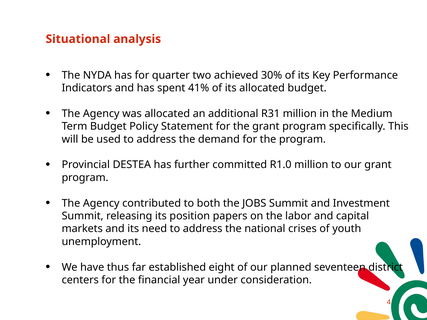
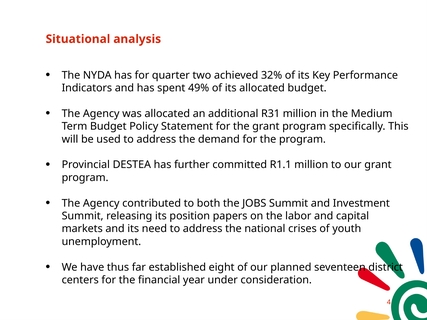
30%: 30% -> 32% (272, 75)
41%: 41% -> 49% (199, 88)
R1.0: R1.0 -> R1.1 (281, 165)
